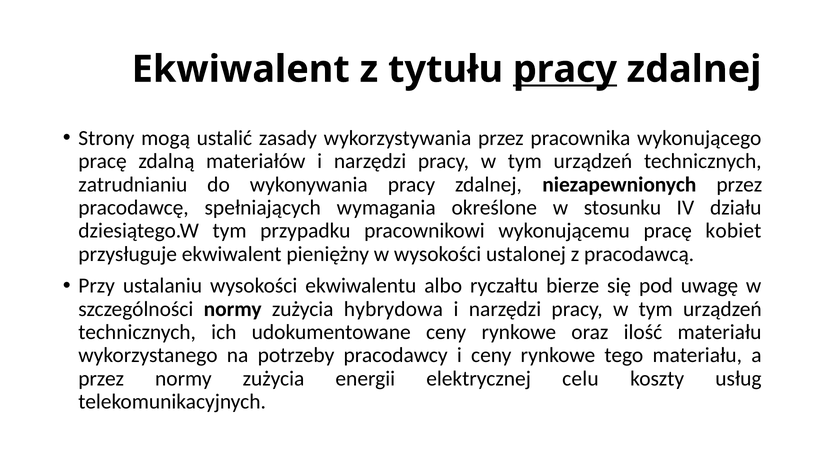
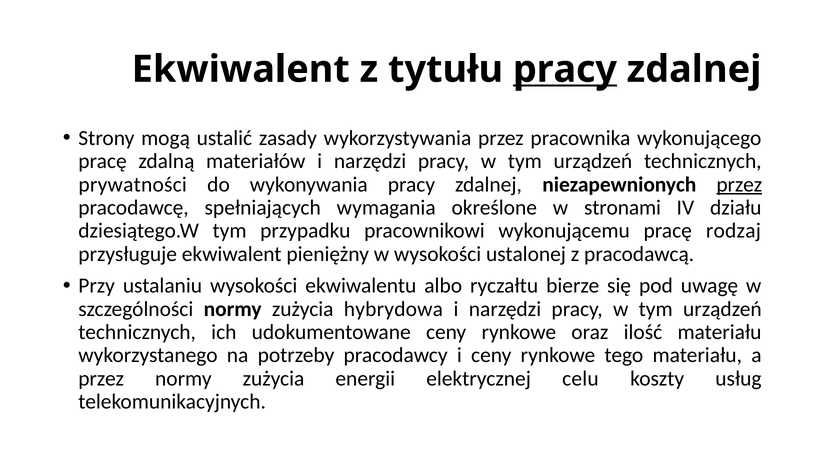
zatrudnianiu: zatrudnianiu -> prywatności (133, 184)
przez underline: none -> present (739, 184)
stosunku: stosunku -> stronami (622, 208)
kobiet: kobiet -> rodzaj (733, 231)
